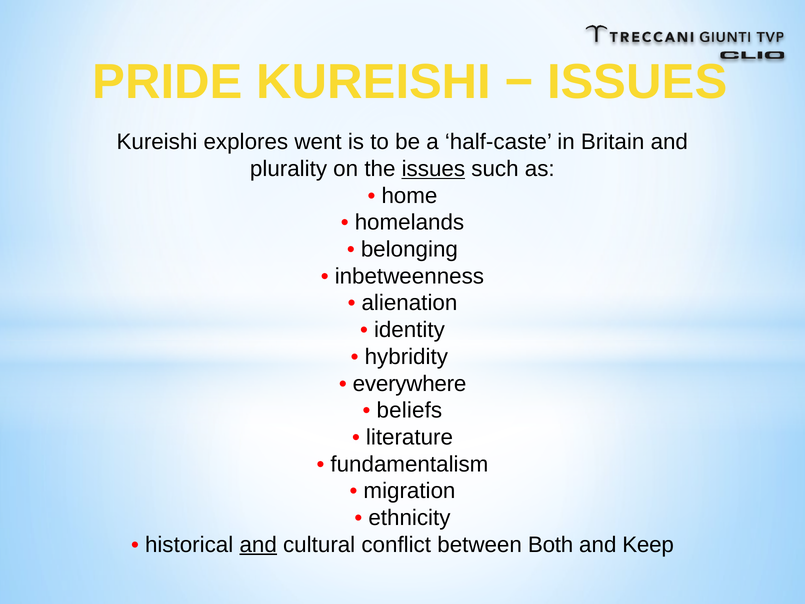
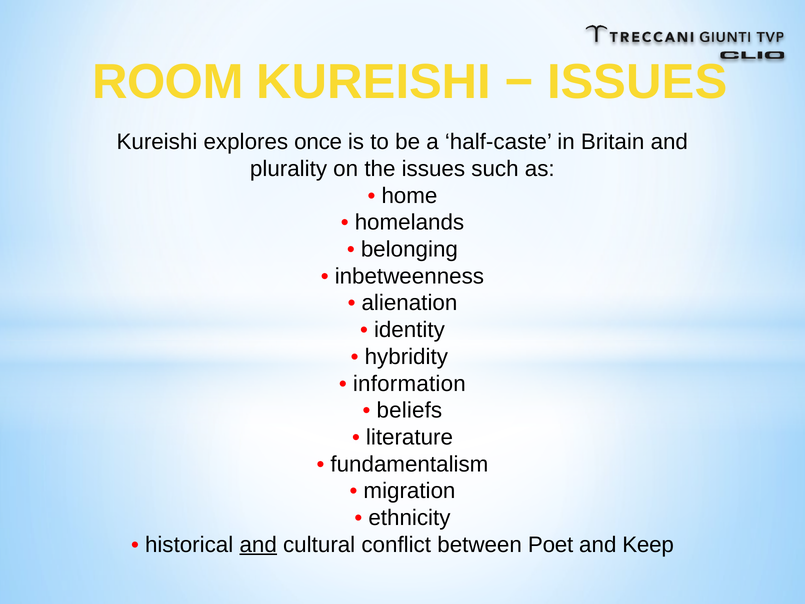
PRIDE: PRIDE -> ROOM (168, 82)
went: went -> once (318, 142)
issues underline: present -> none (433, 169)
everywhere: everywhere -> information (409, 383)
Both: Both -> Poet (551, 545)
